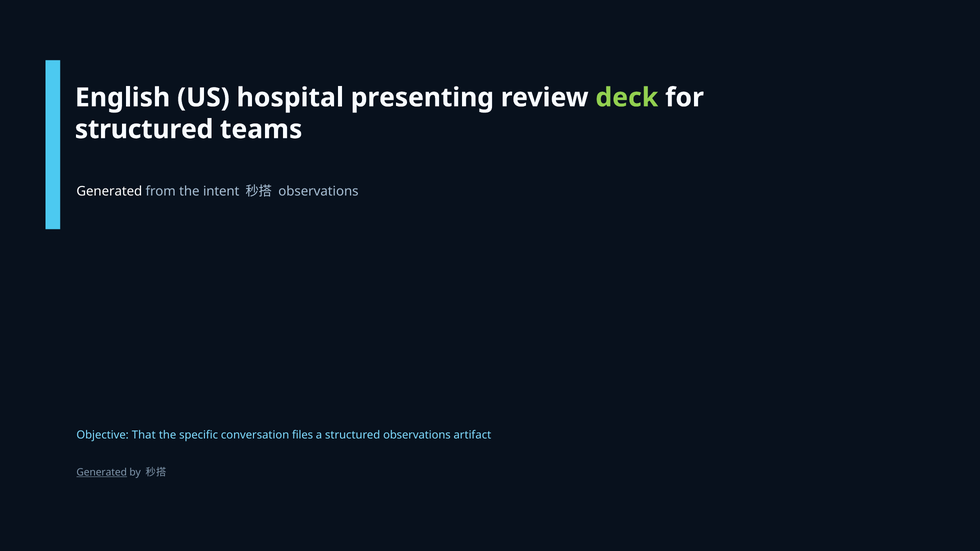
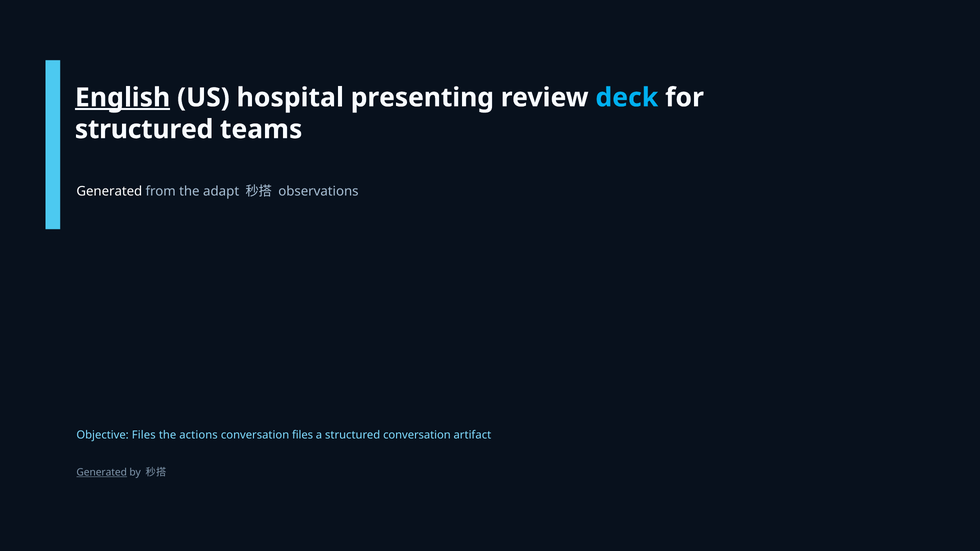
English underline: none -> present (123, 98)
deck colour: light green -> light blue (627, 98)
intent: intent -> adapt (221, 191)
Objective That: That -> Files (144, 435)
specific: specific -> actions (199, 435)
structured observations: observations -> conversation (417, 435)
